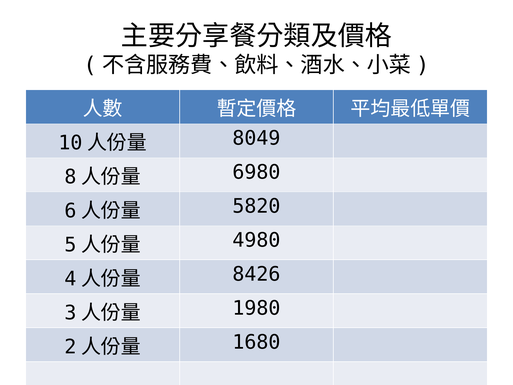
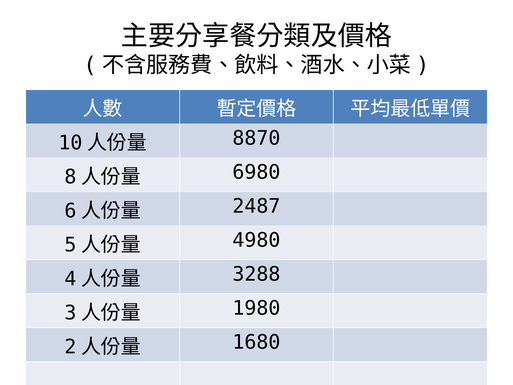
8049: 8049 -> 8870 (256, 138)
5820: 5820 -> 2487 (256, 206)
8426: 8426 -> 3288 (256, 274)
